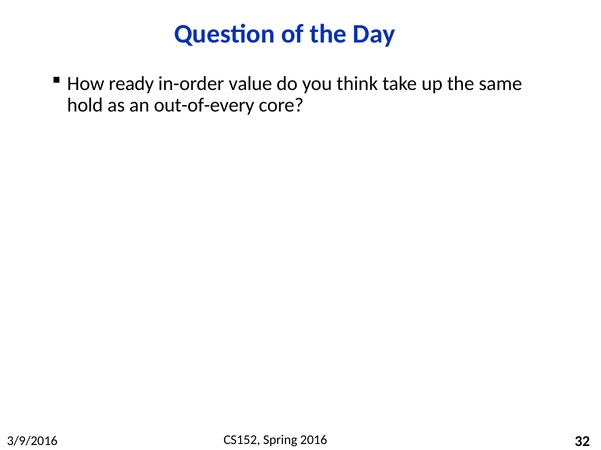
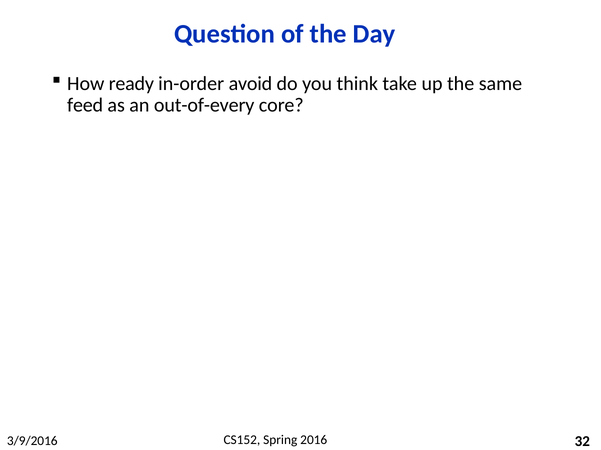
value: value -> avoid (250, 84)
hold: hold -> feed (85, 105)
